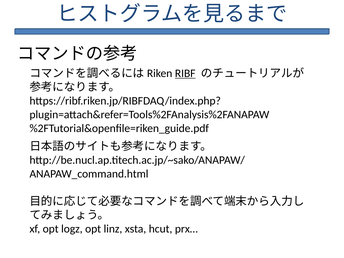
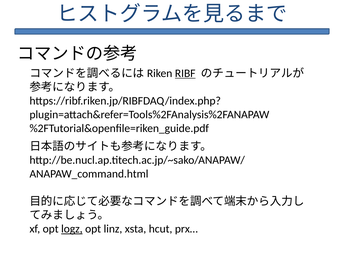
logz underline: none -> present (72, 229)
